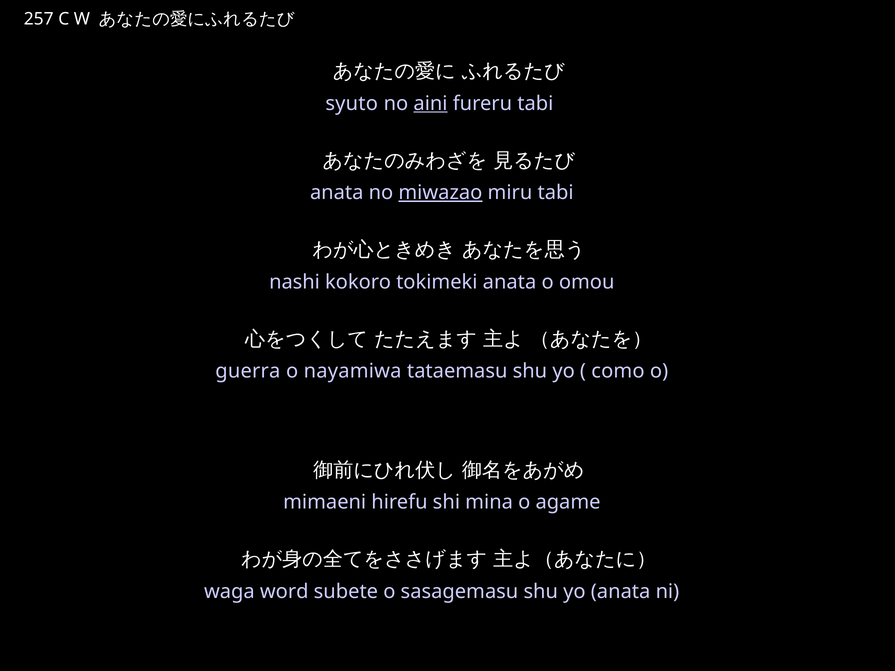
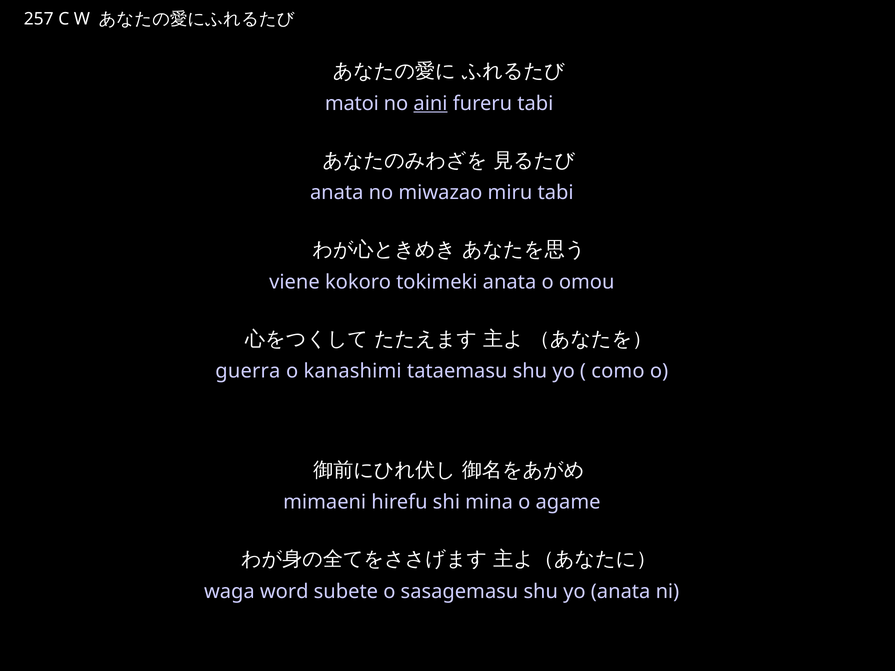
syuto: syuto -> matoi (352, 103)
miwazao underline: present -> none (440, 193)
nashi: nashi -> viene (294, 282)
nayamiwa: nayamiwa -> kanashimi (353, 371)
